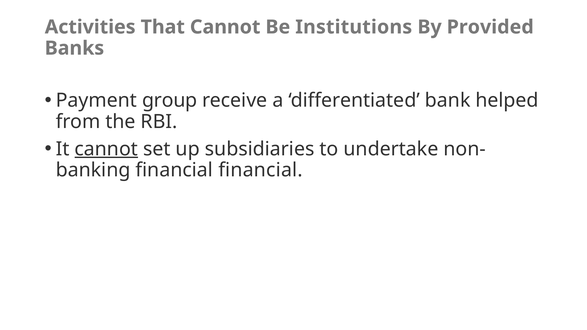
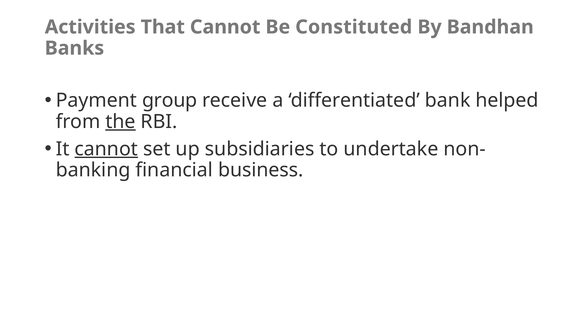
Institutions: Institutions -> Constituted (354, 27)
Provided: Provided -> Bandhan (490, 27)
the underline: none -> present (120, 122)
financial financial: financial -> business (261, 170)
